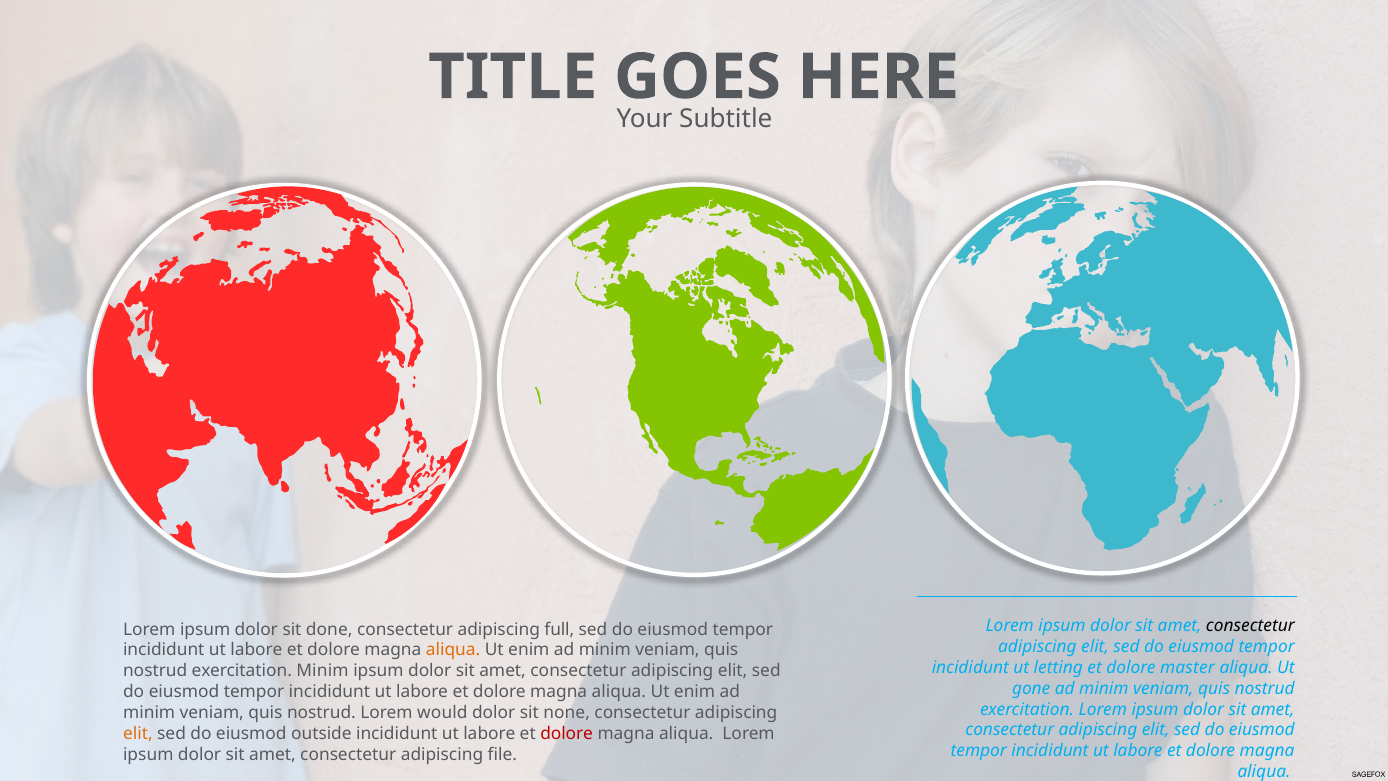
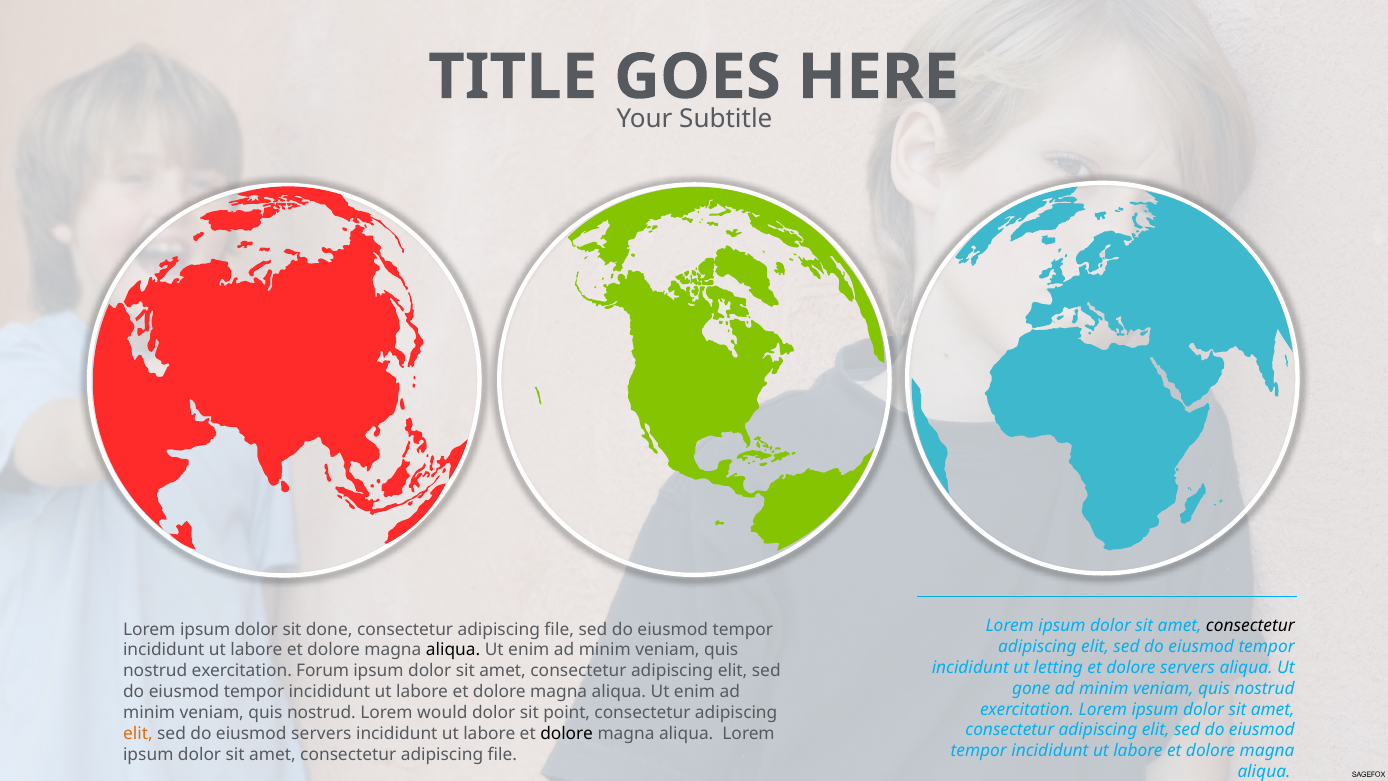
full: full -> file (559, 629)
aliqua colour: orange -> black (453, 650)
dolore master: master -> servers (1188, 668)
exercitation Minim: Minim -> Forum (323, 671)
none: none -> point (567, 712)
eiusmod outside: outside -> servers (321, 733)
dolore colour: red -> black (567, 733)
